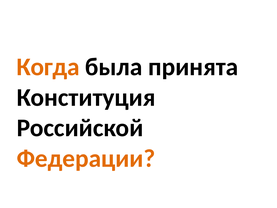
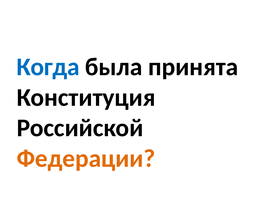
Когда colour: orange -> blue (48, 67)
